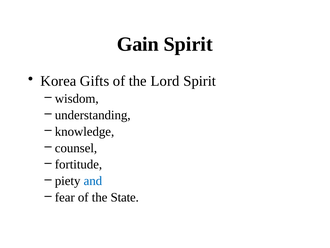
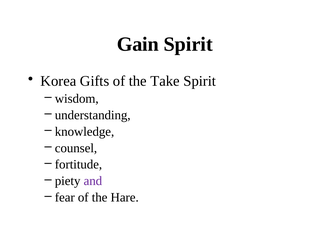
Lord: Lord -> Take (165, 81)
and colour: blue -> purple (93, 181)
State: State -> Hare (125, 197)
